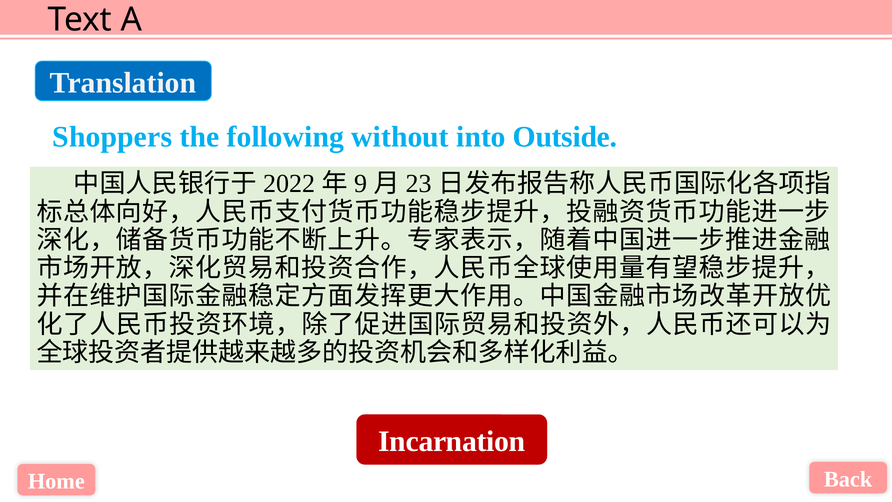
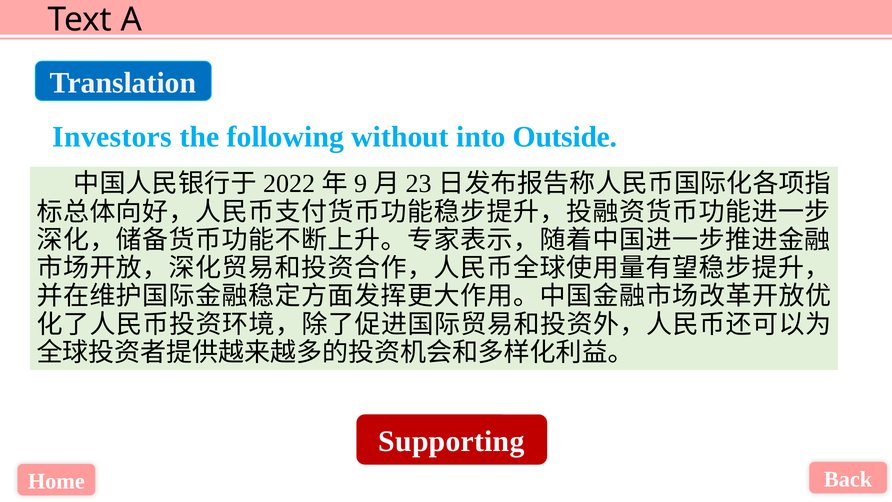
Shoppers: Shoppers -> Investors (112, 137)
Incarnation: Incarnation -> Supporting (452, 441)
